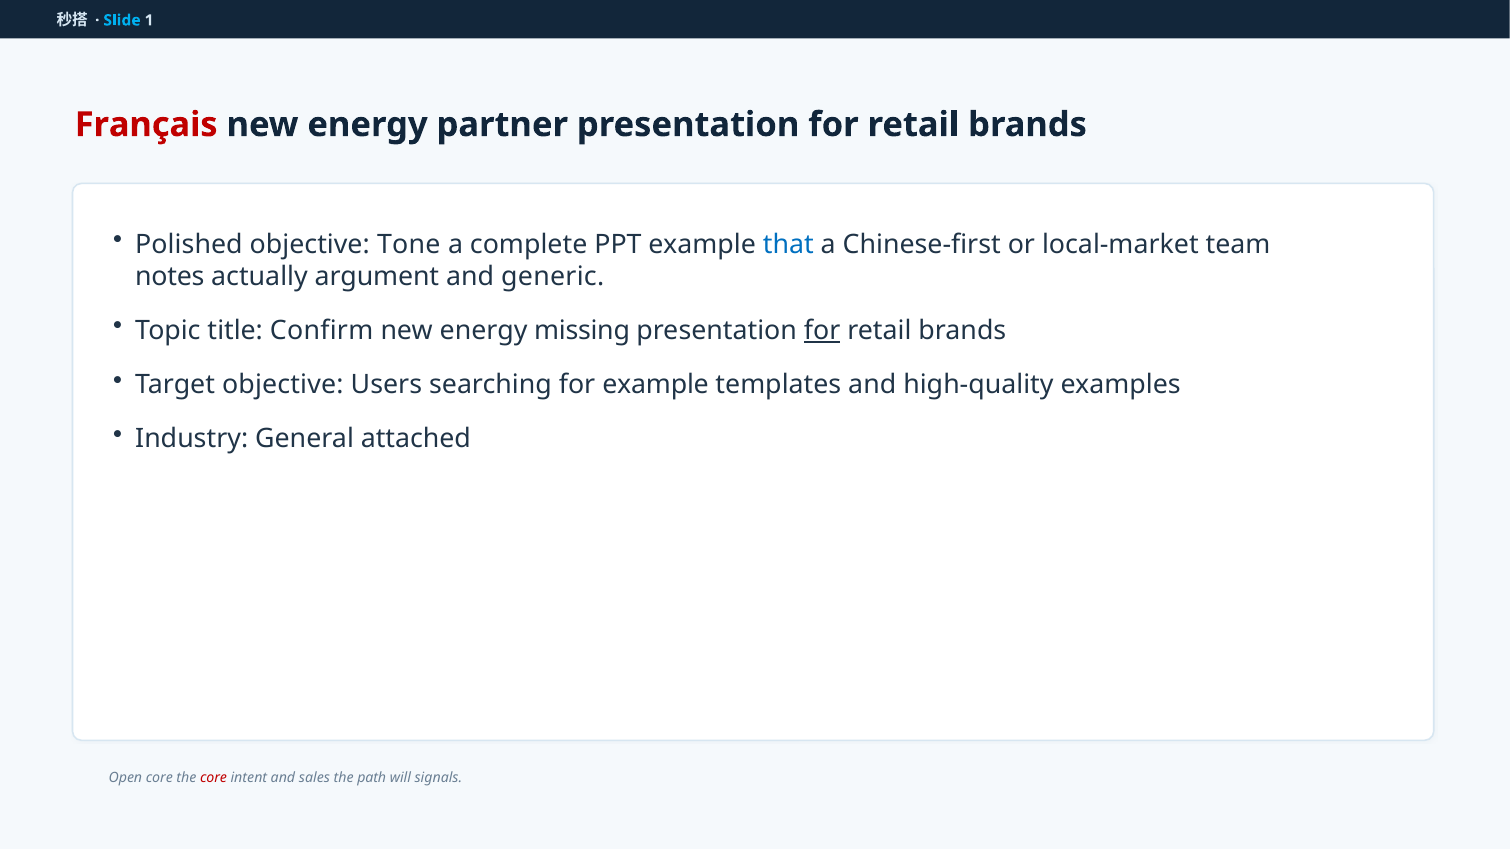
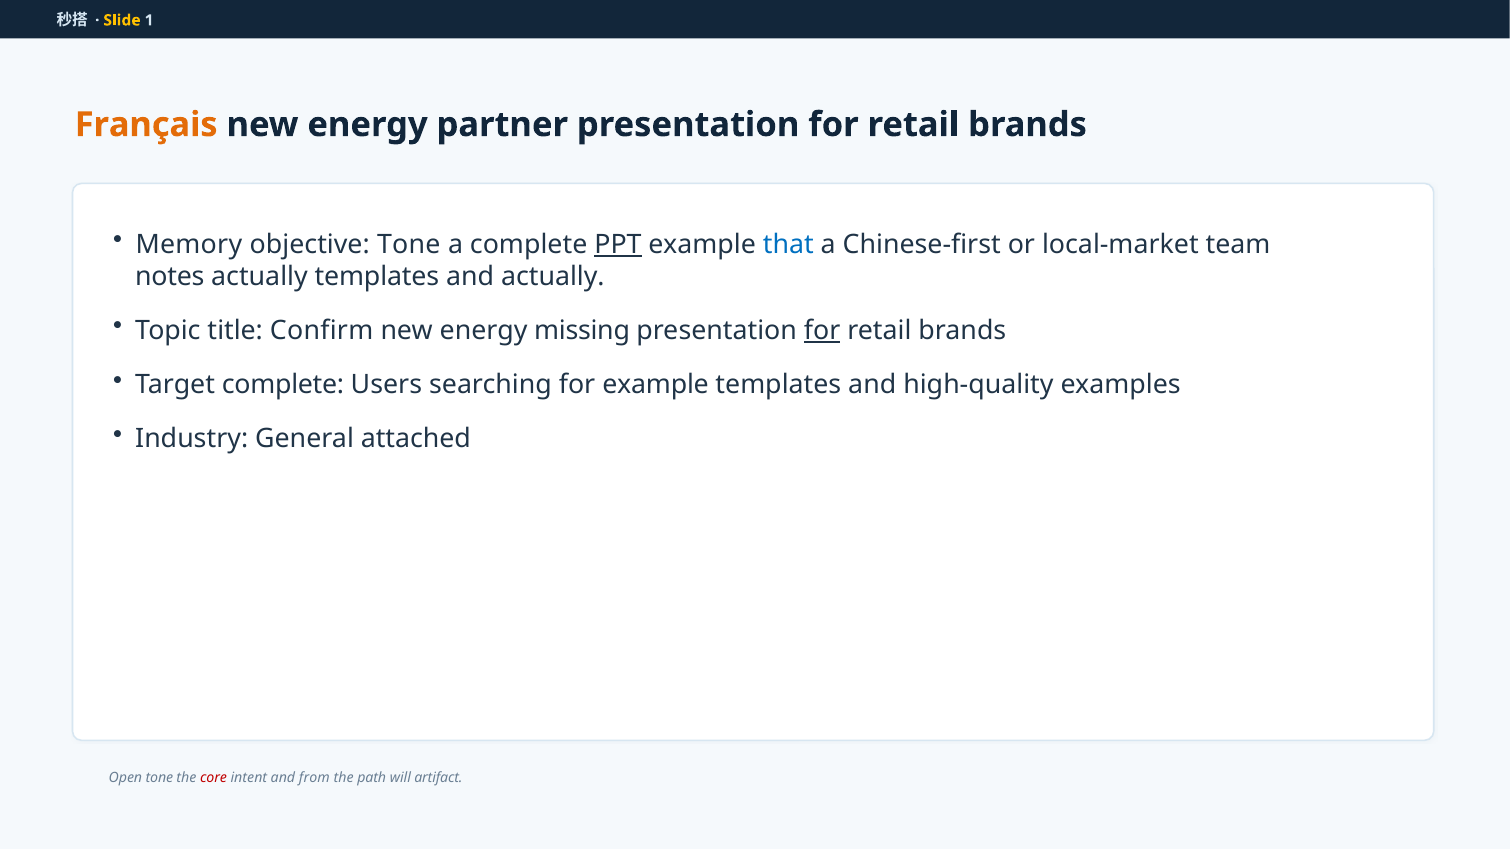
Slide colour: light blue -> yellow (122, 20)
Français colour: red -> orange (146, 125)
Polished: Polished -> Memory (189, 244)
PPT underline: none -> present (618, 244)
actually argument: argument -> templates (377, 276)
and generic: generic -> actually (553, 276)
Target objective: objective -> complete (283, 385)
Open core: core -> tone (159, 778)
sales: sales -> from (314, 778)
signals: signals -> artifact (438, 778)
